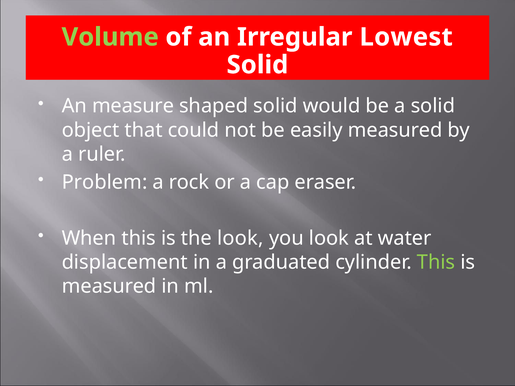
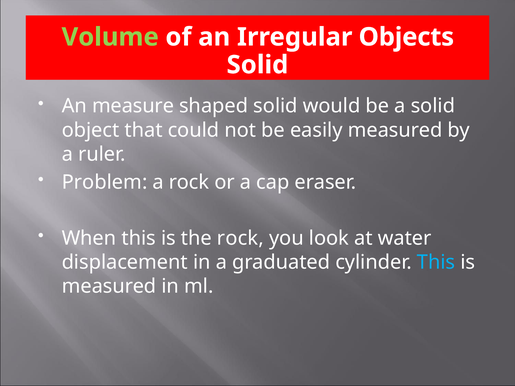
Lowest: Lowest -> Objects (406, 37)
the look: look -> rock (240, 238)
This colour: light green -> light blue (436, 262)
